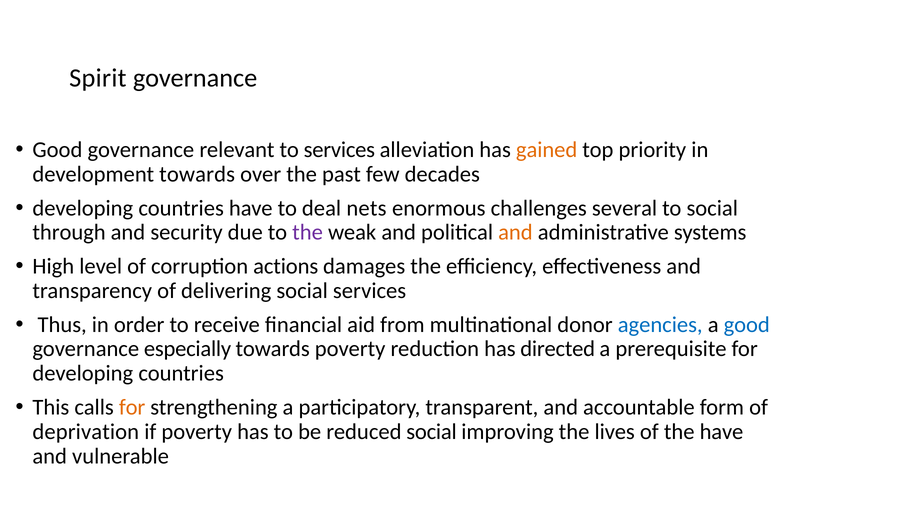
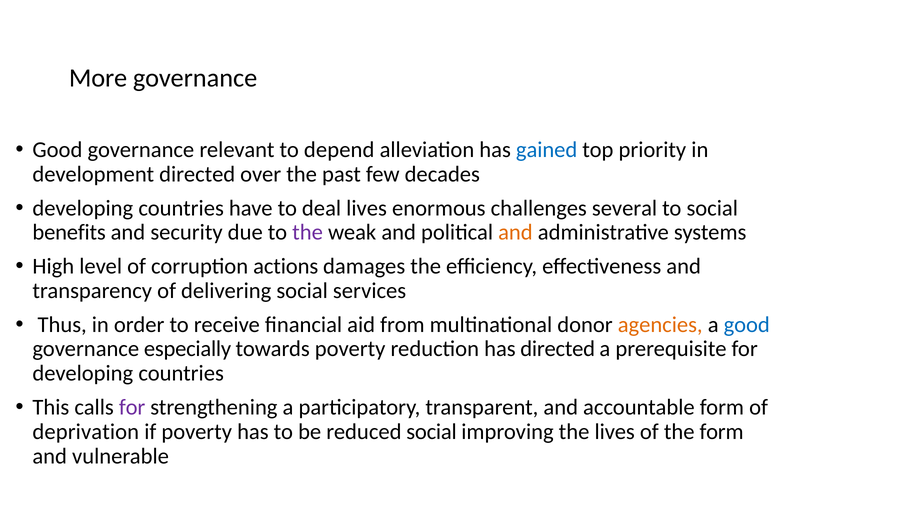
Spirit: Spirit -> More (98, 78)
to services: services -> depend (339, 150)
gained colour: orange -> blue (547, 150)
development towards: towards -> directed (197, 174)
deal nets: nets -> lives (367, 208)
through: through -> benefits (69, 232)
agencies colour: blue -> orange (660, 324)
for colour: orange -> purple (132, 407)
the have: have -> form (722, 431)
